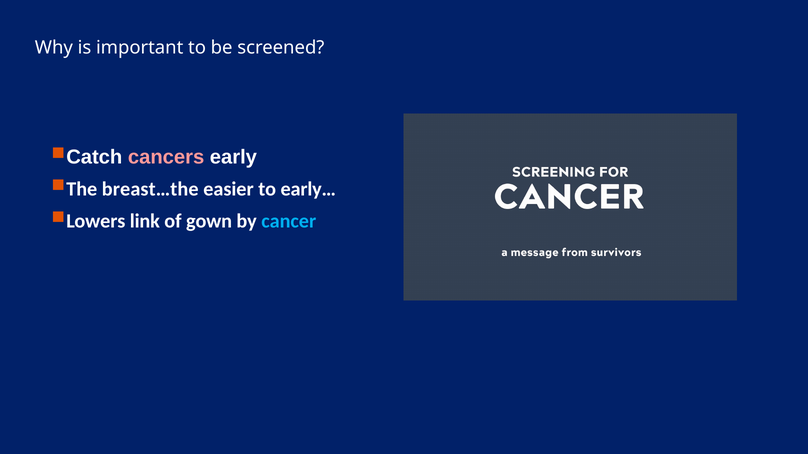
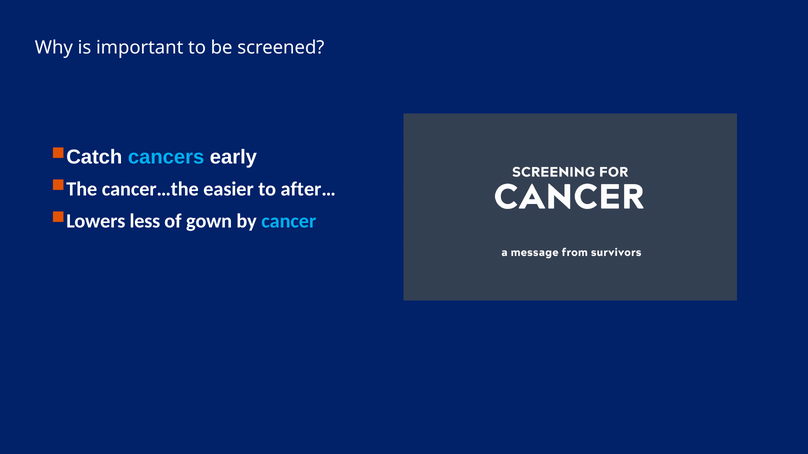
cancers colour: pink -> light blue (166, 157)
breast…the: breast…the -> cancer…the (150, 189)
early…: early… -> after… (308, 189)
link: link -> less (145, 221)
